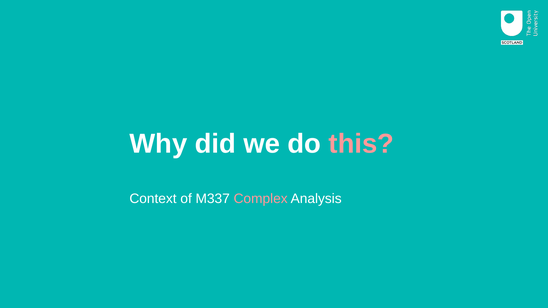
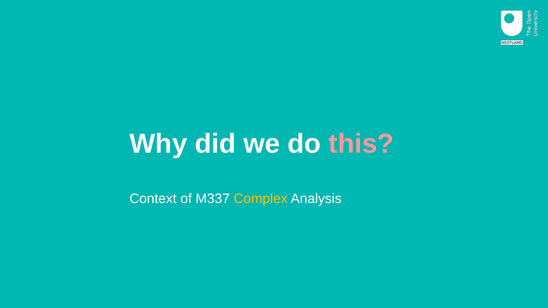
Complex colour: pink -> yellow (261, 199)
